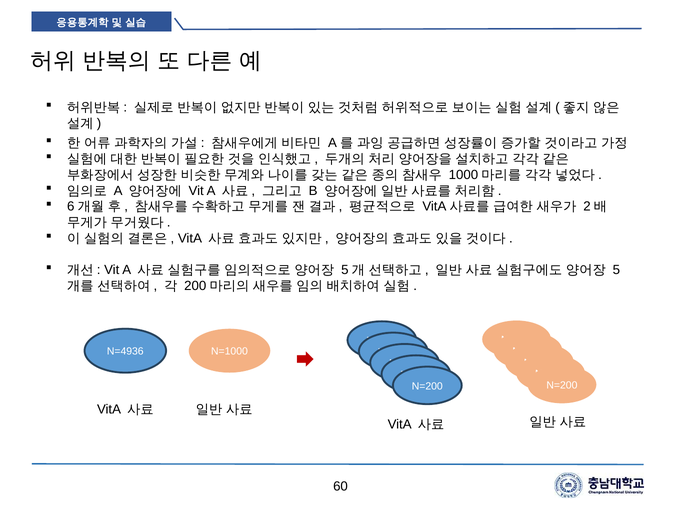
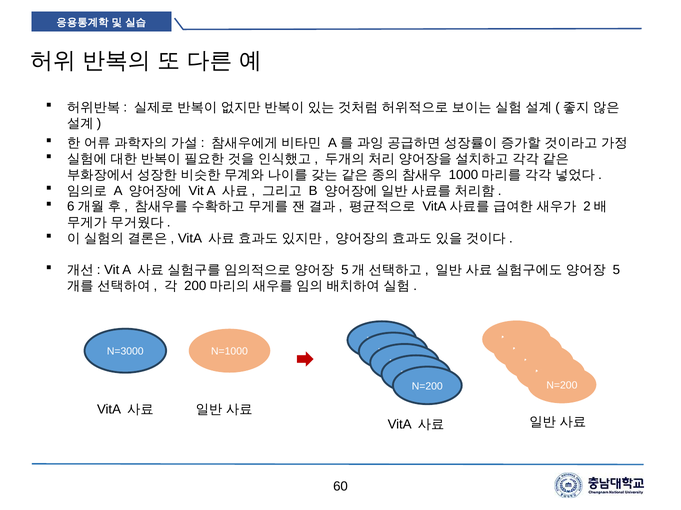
N=4936: N=4936 -> N=3000 (125, 352)
